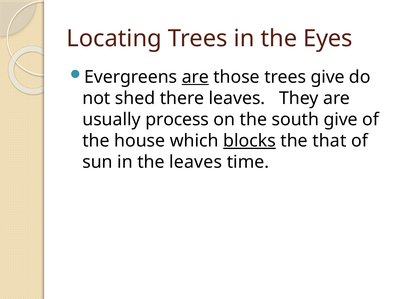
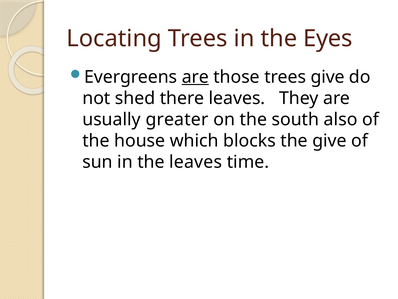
process: process -> greater (177, 119)
south give: give -> also (341, 119)
blocks underline: present -> none (249, 141)
the that: that -> give (329, 141)
